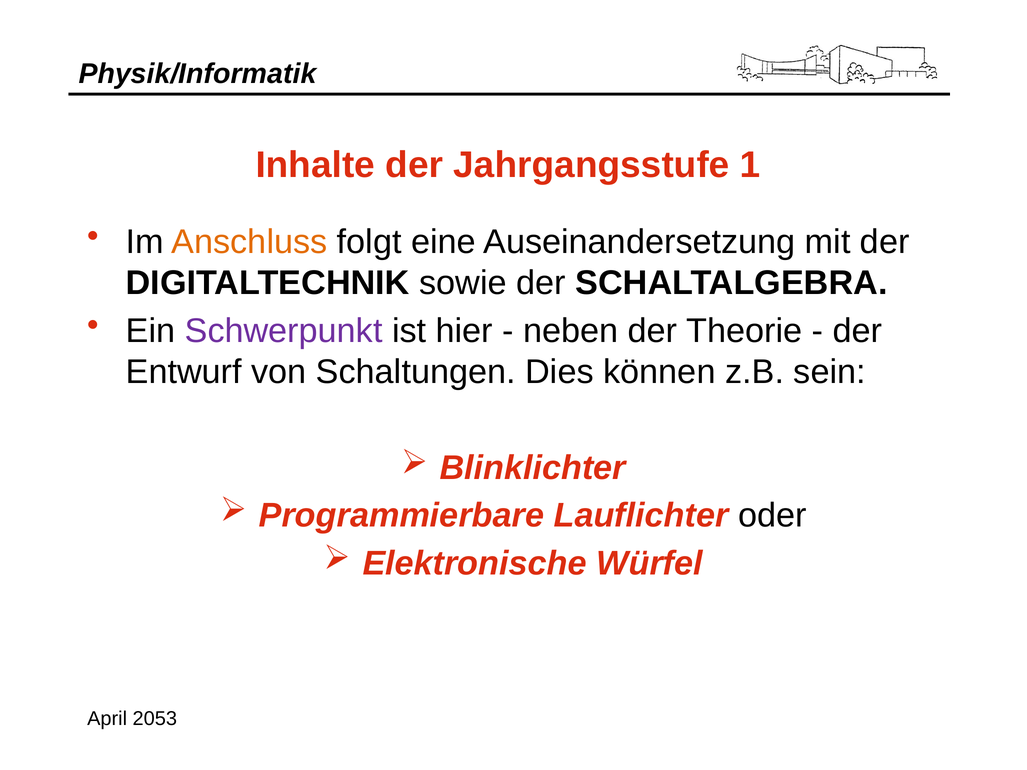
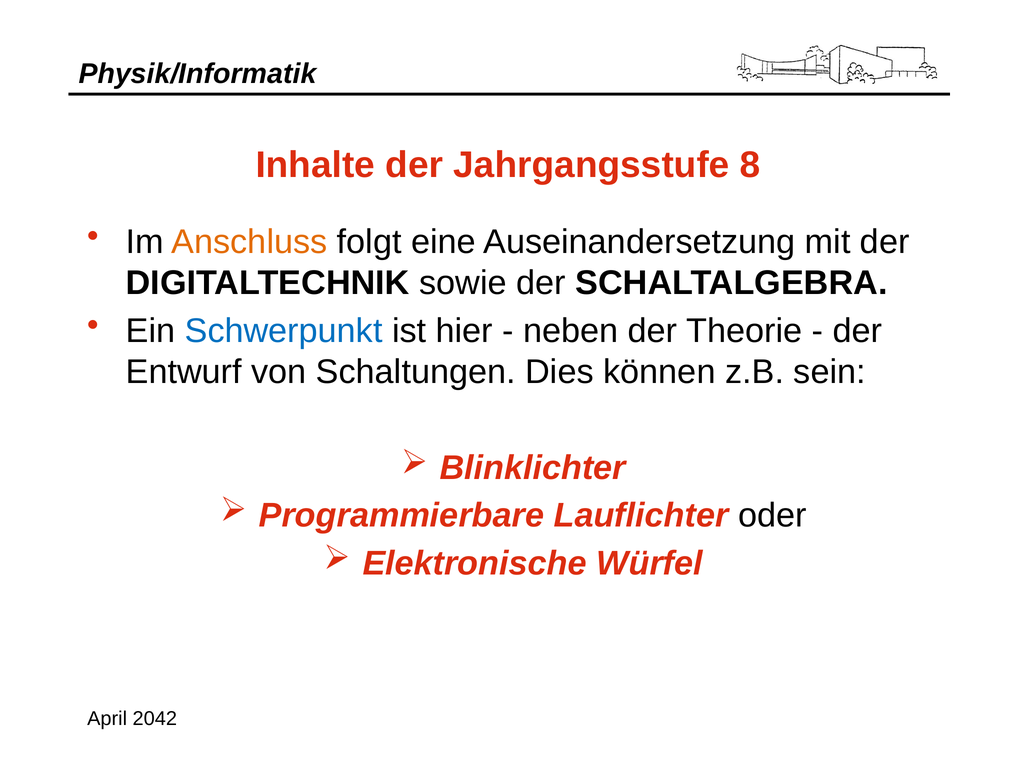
1: 1 -> 8 (750, 165)
Schwerpunkt colour: purple -> blue (284, 331)
2053: 2053 -> 2042 (155, 719)
